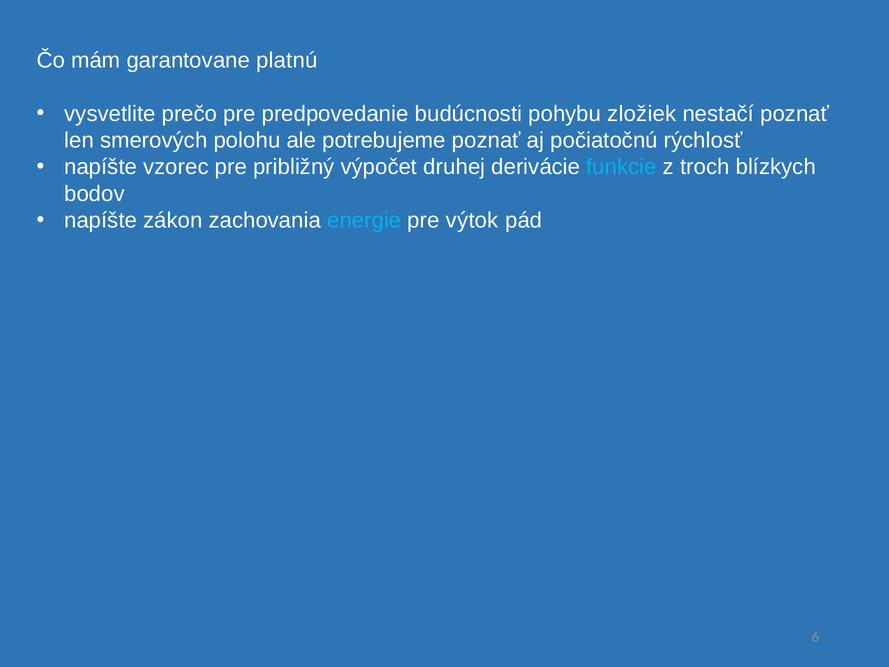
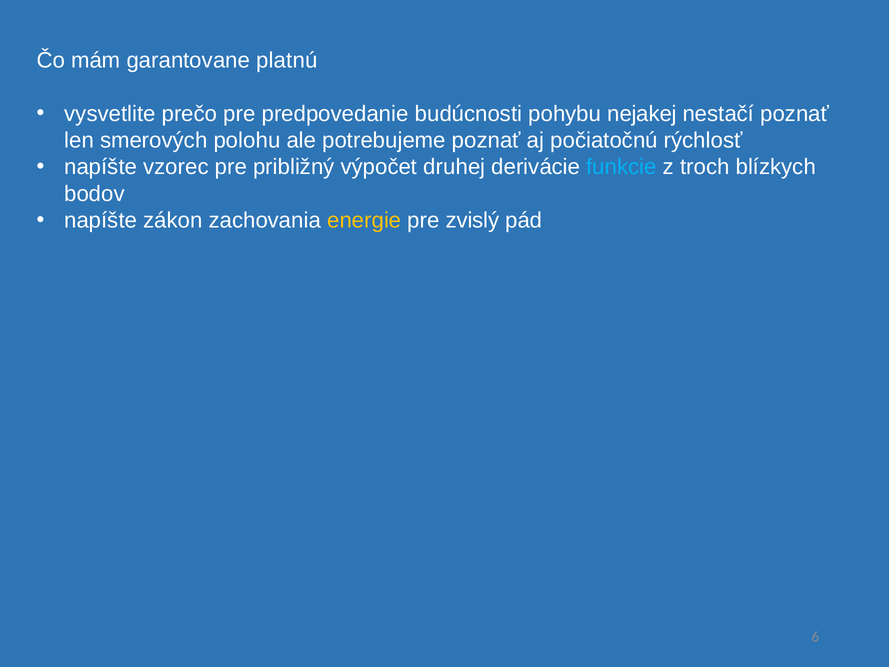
zložiek: zložiek -> nejakej (642, 114)
energie colour: light blue -> yellow (364, 220)
výtok: výtok -> zvislý (472, 220)
